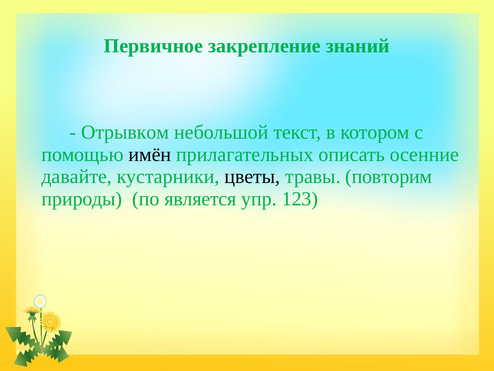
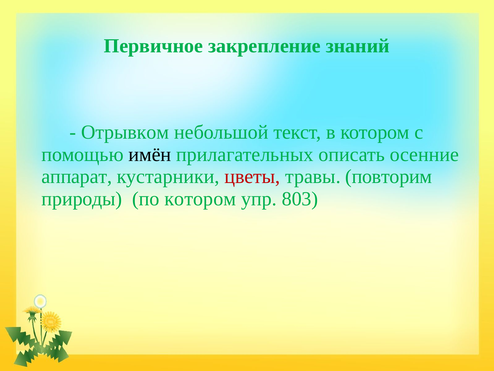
давайте: давайте -> аппарат (77, 176)
цветы colour: black -> red (252, 176)
по является: является -> котором (200, 199)
123: 123 -> 803 (300, 199)
